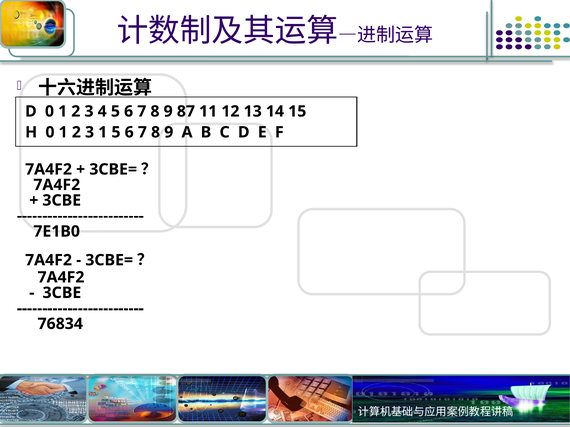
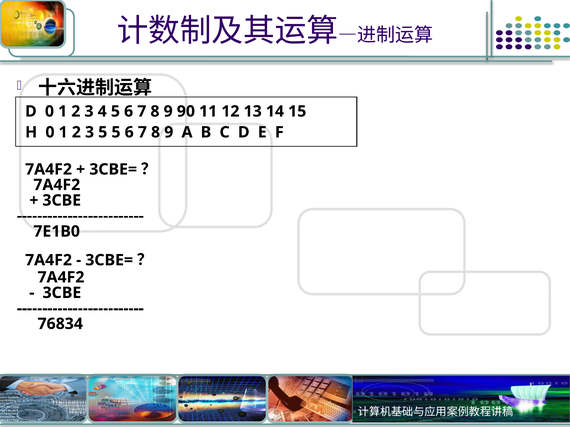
87: 87 -> 90 (186, 111)
3 1: 1 -> 5 (103, 132)
